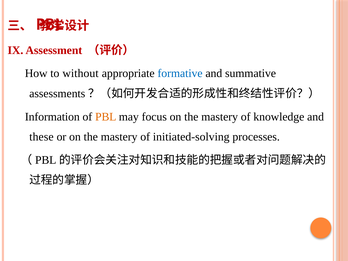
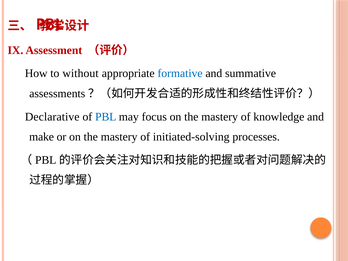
Information: Information -> Declarative (52, 117)
PBL colour: orange -> blue (106, 117)
these: these -> make (42, 137)
